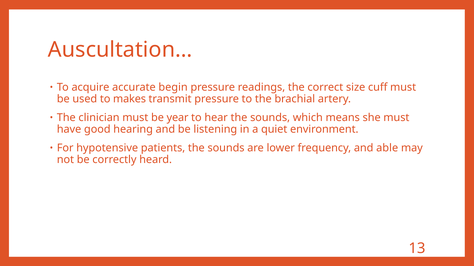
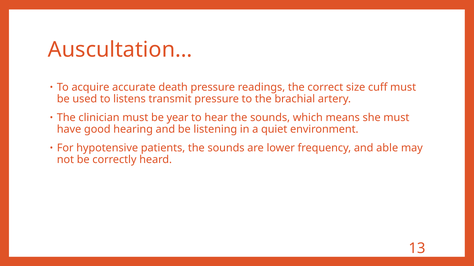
begin: begin -> death (173, 88)
makes: makes -> listens (129, 99)
